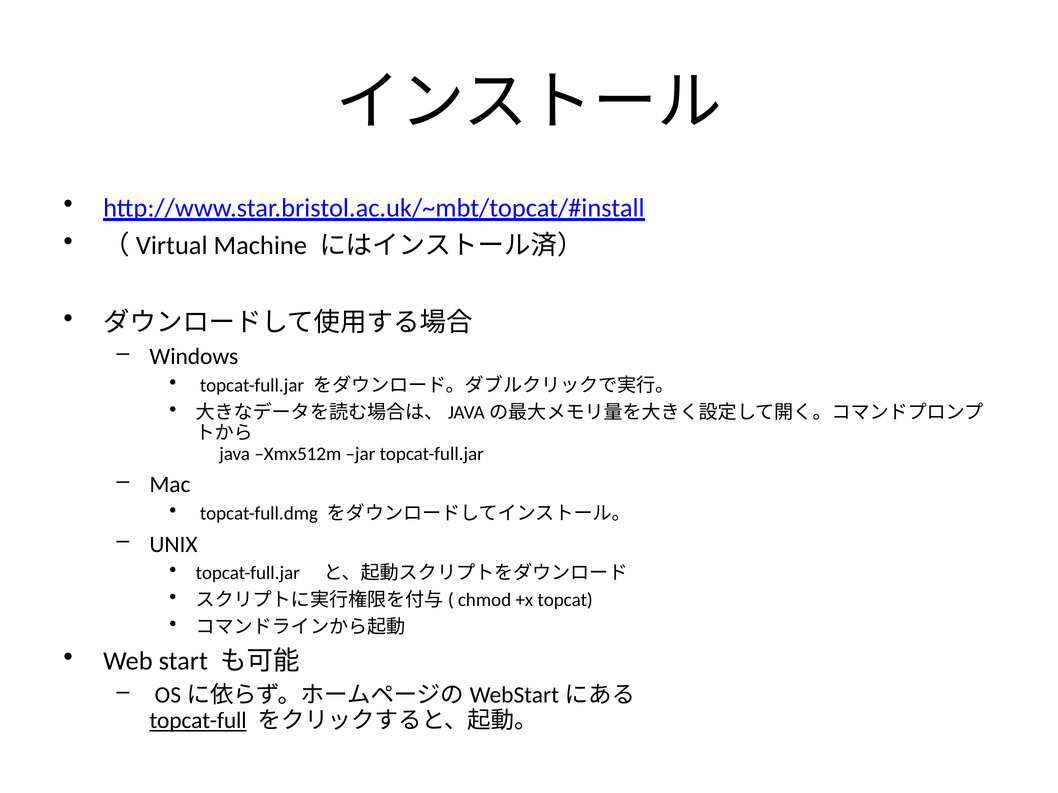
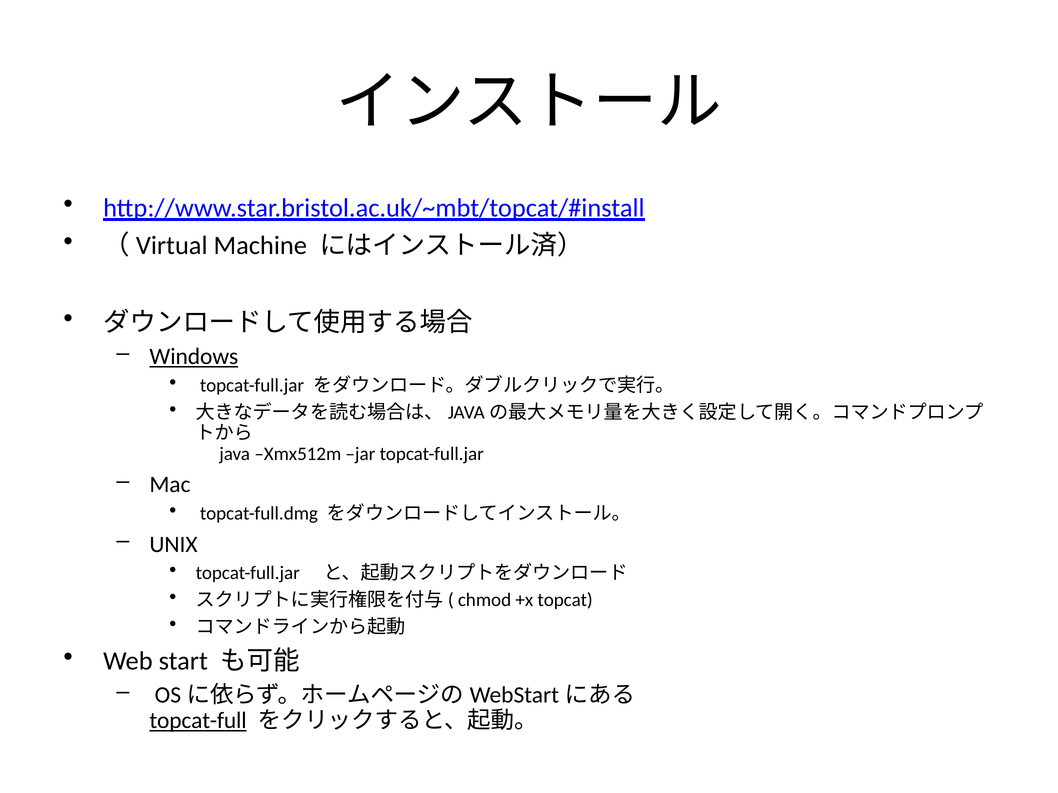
Windows underline: none -> present (194, 357)
